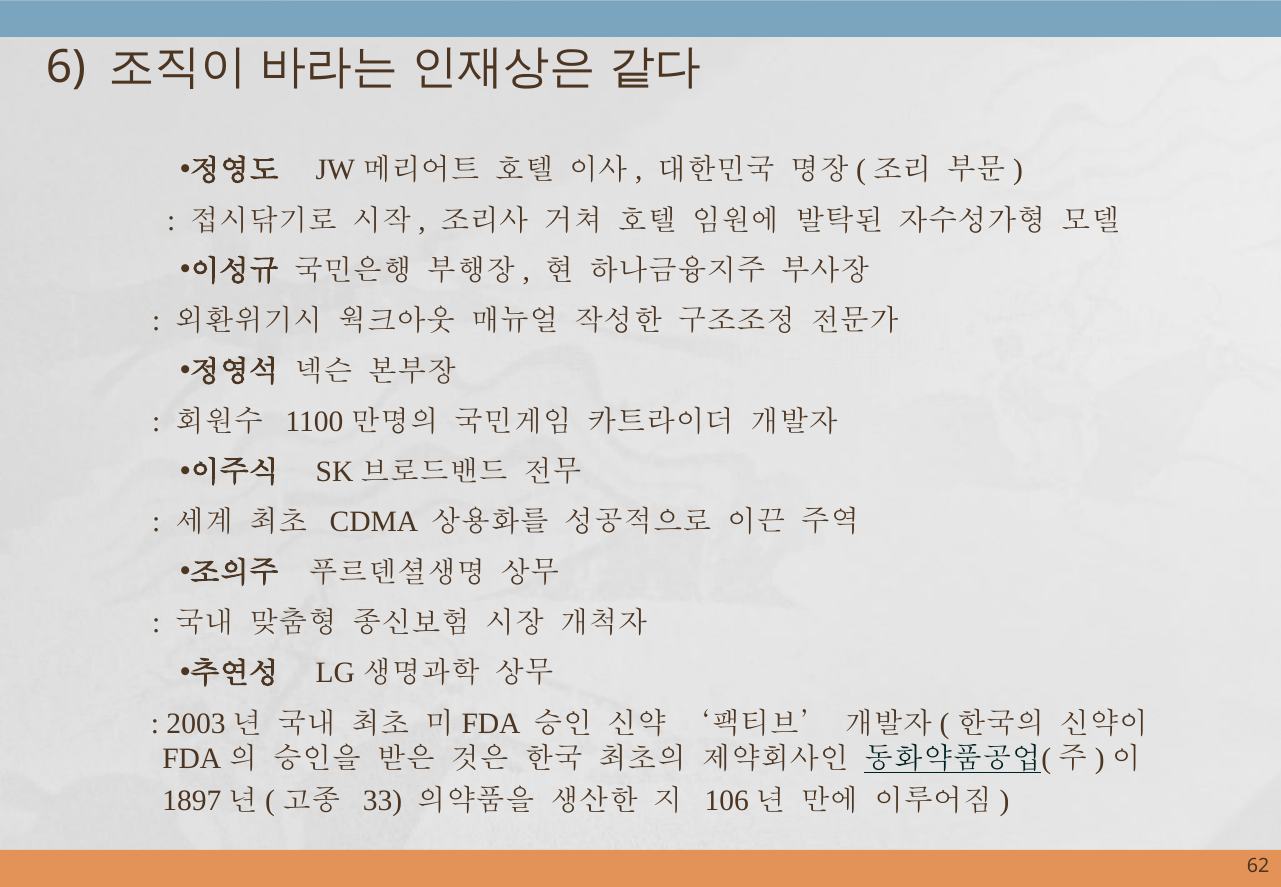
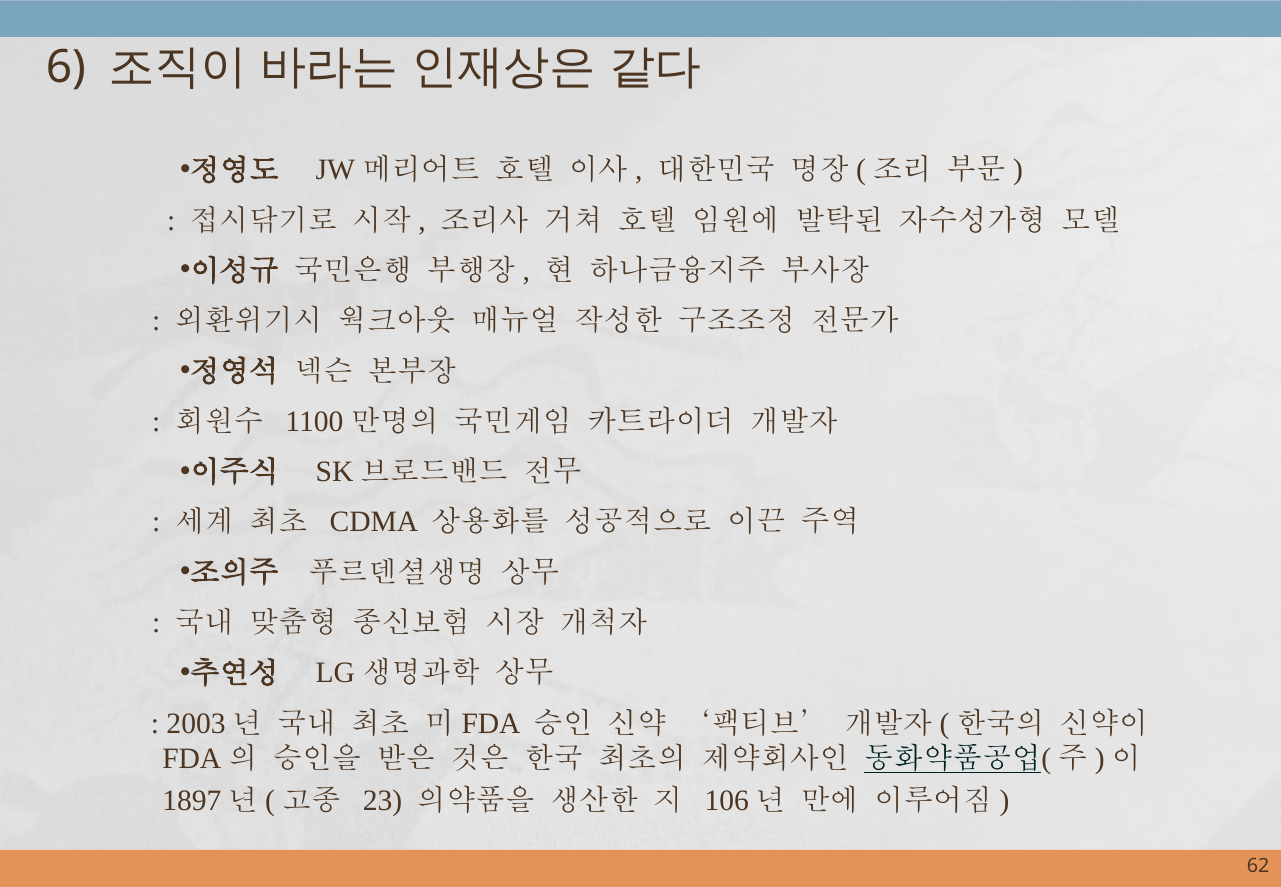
33: 33 -> 23 (383, 800)
